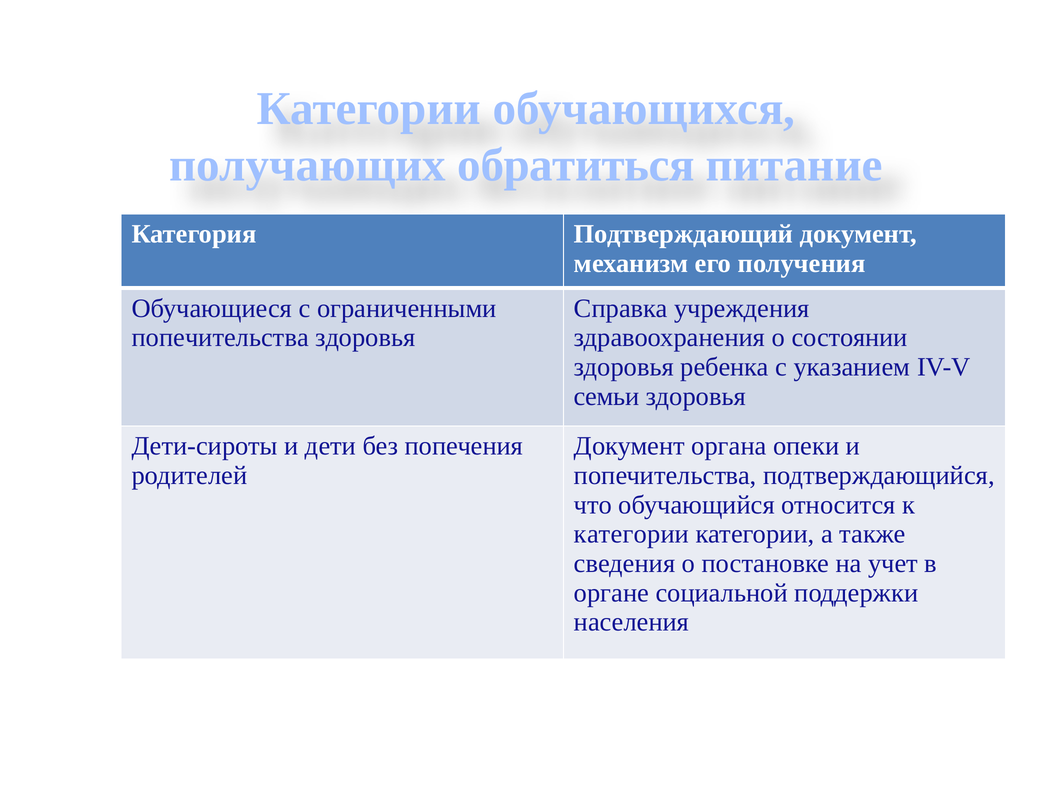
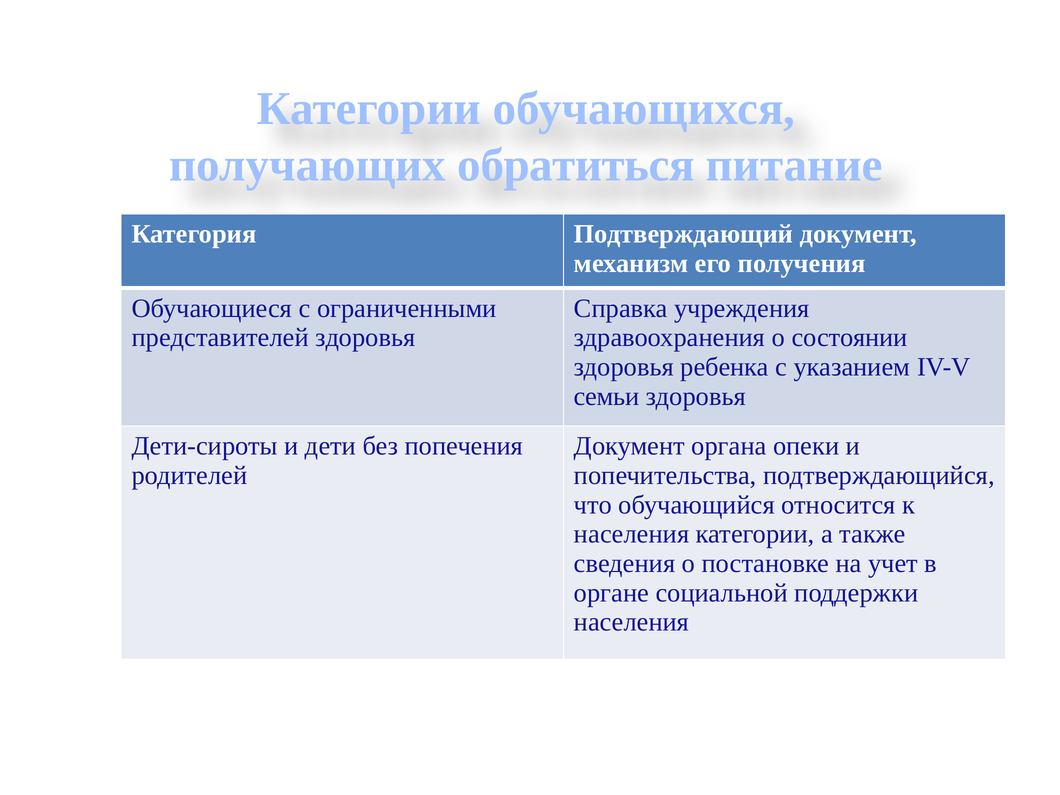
попечительства: попечительства -> представителей (220, 338)
категории: категории -> населения (632, 534)
